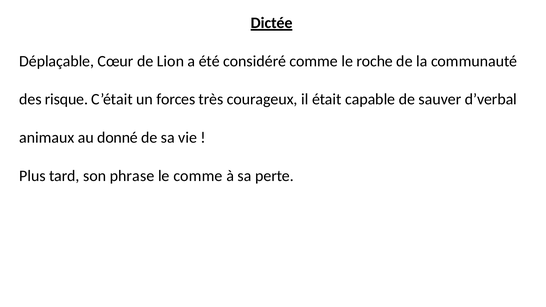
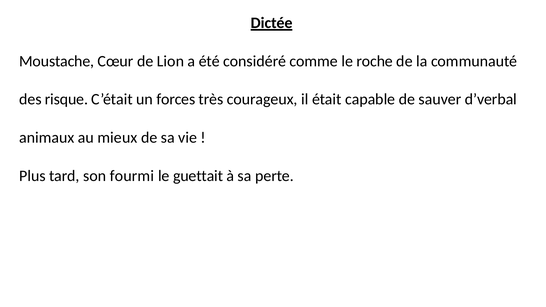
Déplaçable: Déplaçable -> Moustache (57, 61)
donné: donné -> mieux (117, 138)
phrase: phrase -> fourmi (132, 176)
le comme: comme -> guettait (198, 176)
